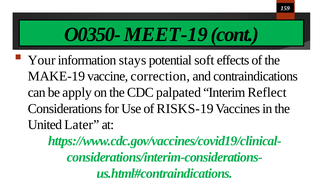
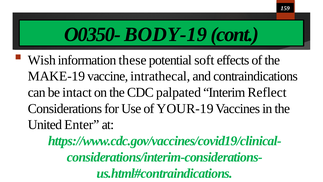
MEET-19: MEET-19 -> BODY-19 (166, 34)
Your: Your -> Wish (42, 60)
stays: stays -> these (133, 60)
correction: correction -> intrathecal (160, 76)
apply: apply -> intact (77, 92)
RISKS-19: RISKS-19 -> YOUR-19 (185, 108)
Later: Later -> Enter (82, 125)
